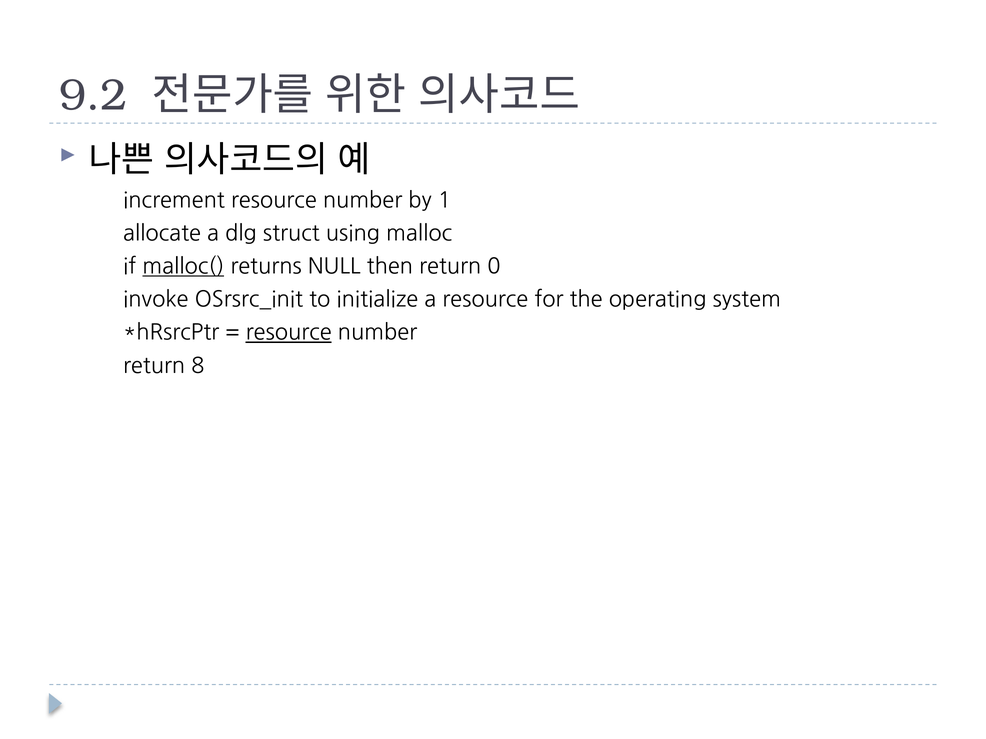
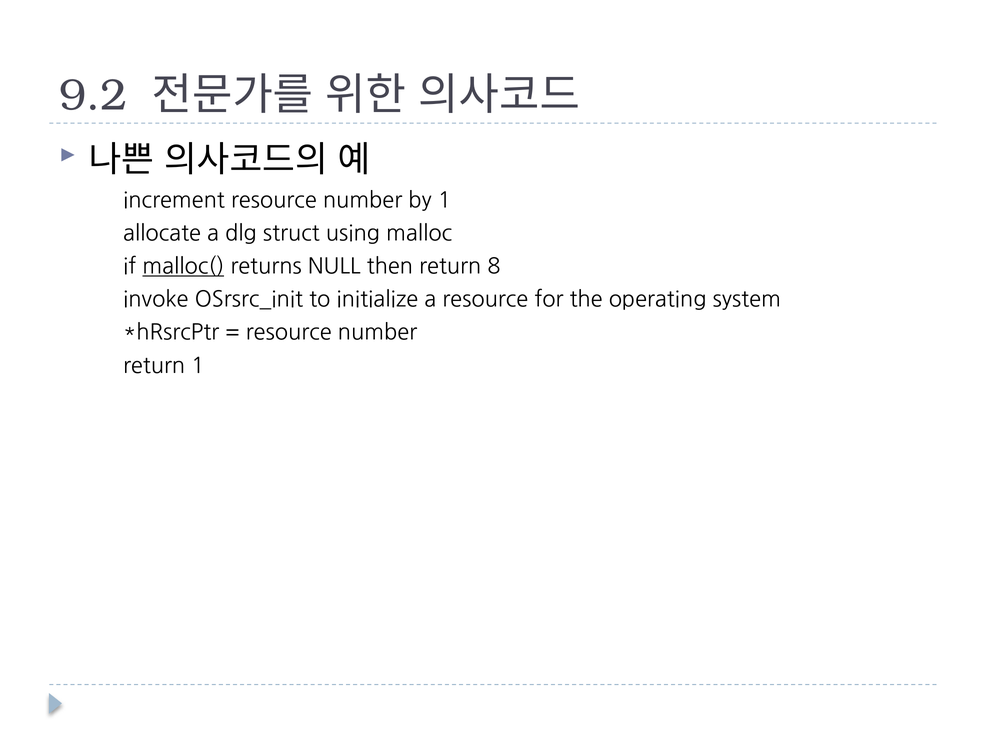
0: 0 -> 8 (494, 267)
resource underline: present -> none (289, 333)
return 8: 8 -> 1 (198, 366)
